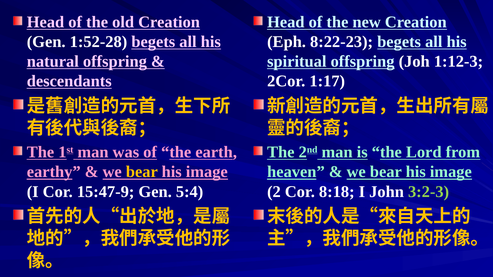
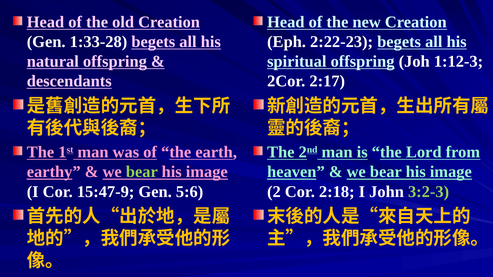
1:52-28: 1:52-28 -> 1:33-28 (98, 42)
8:22-23: 8:22-23 -> 2:22-23 (342, 42)
1:17: 1:17 -> 2:17 (327, 81)
bear colour: yellow -> light green (142, 172)
5:4: 5:4 -> 5:6 (190, 192)
8:18: 8:18 -> 2:18 (337, 192)
